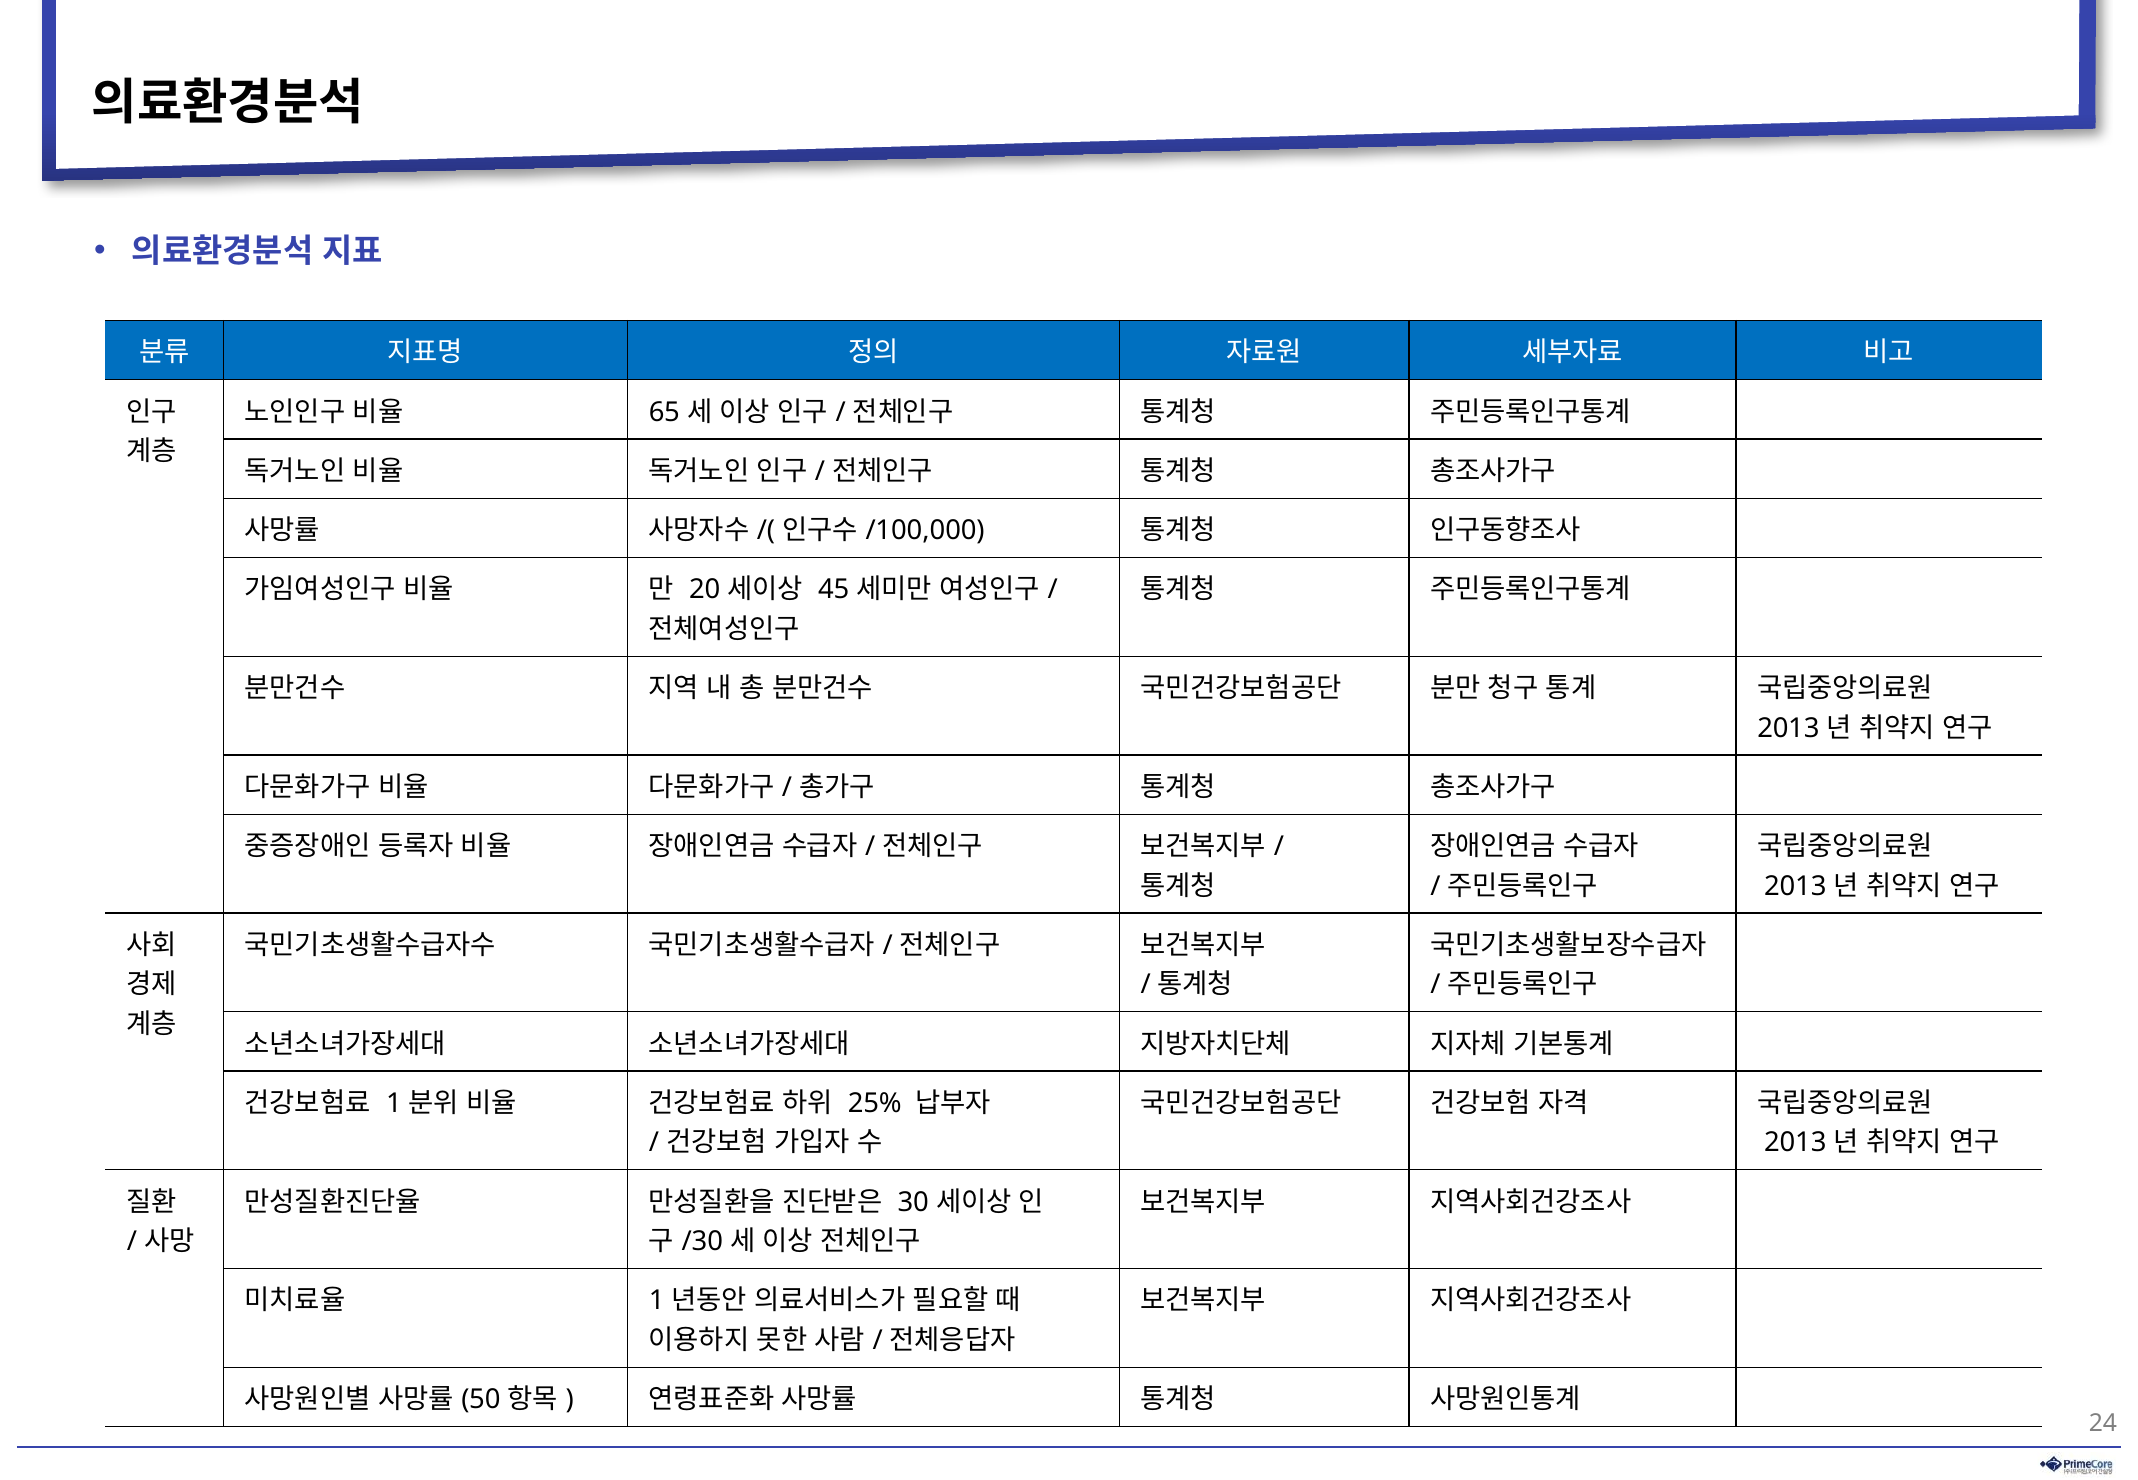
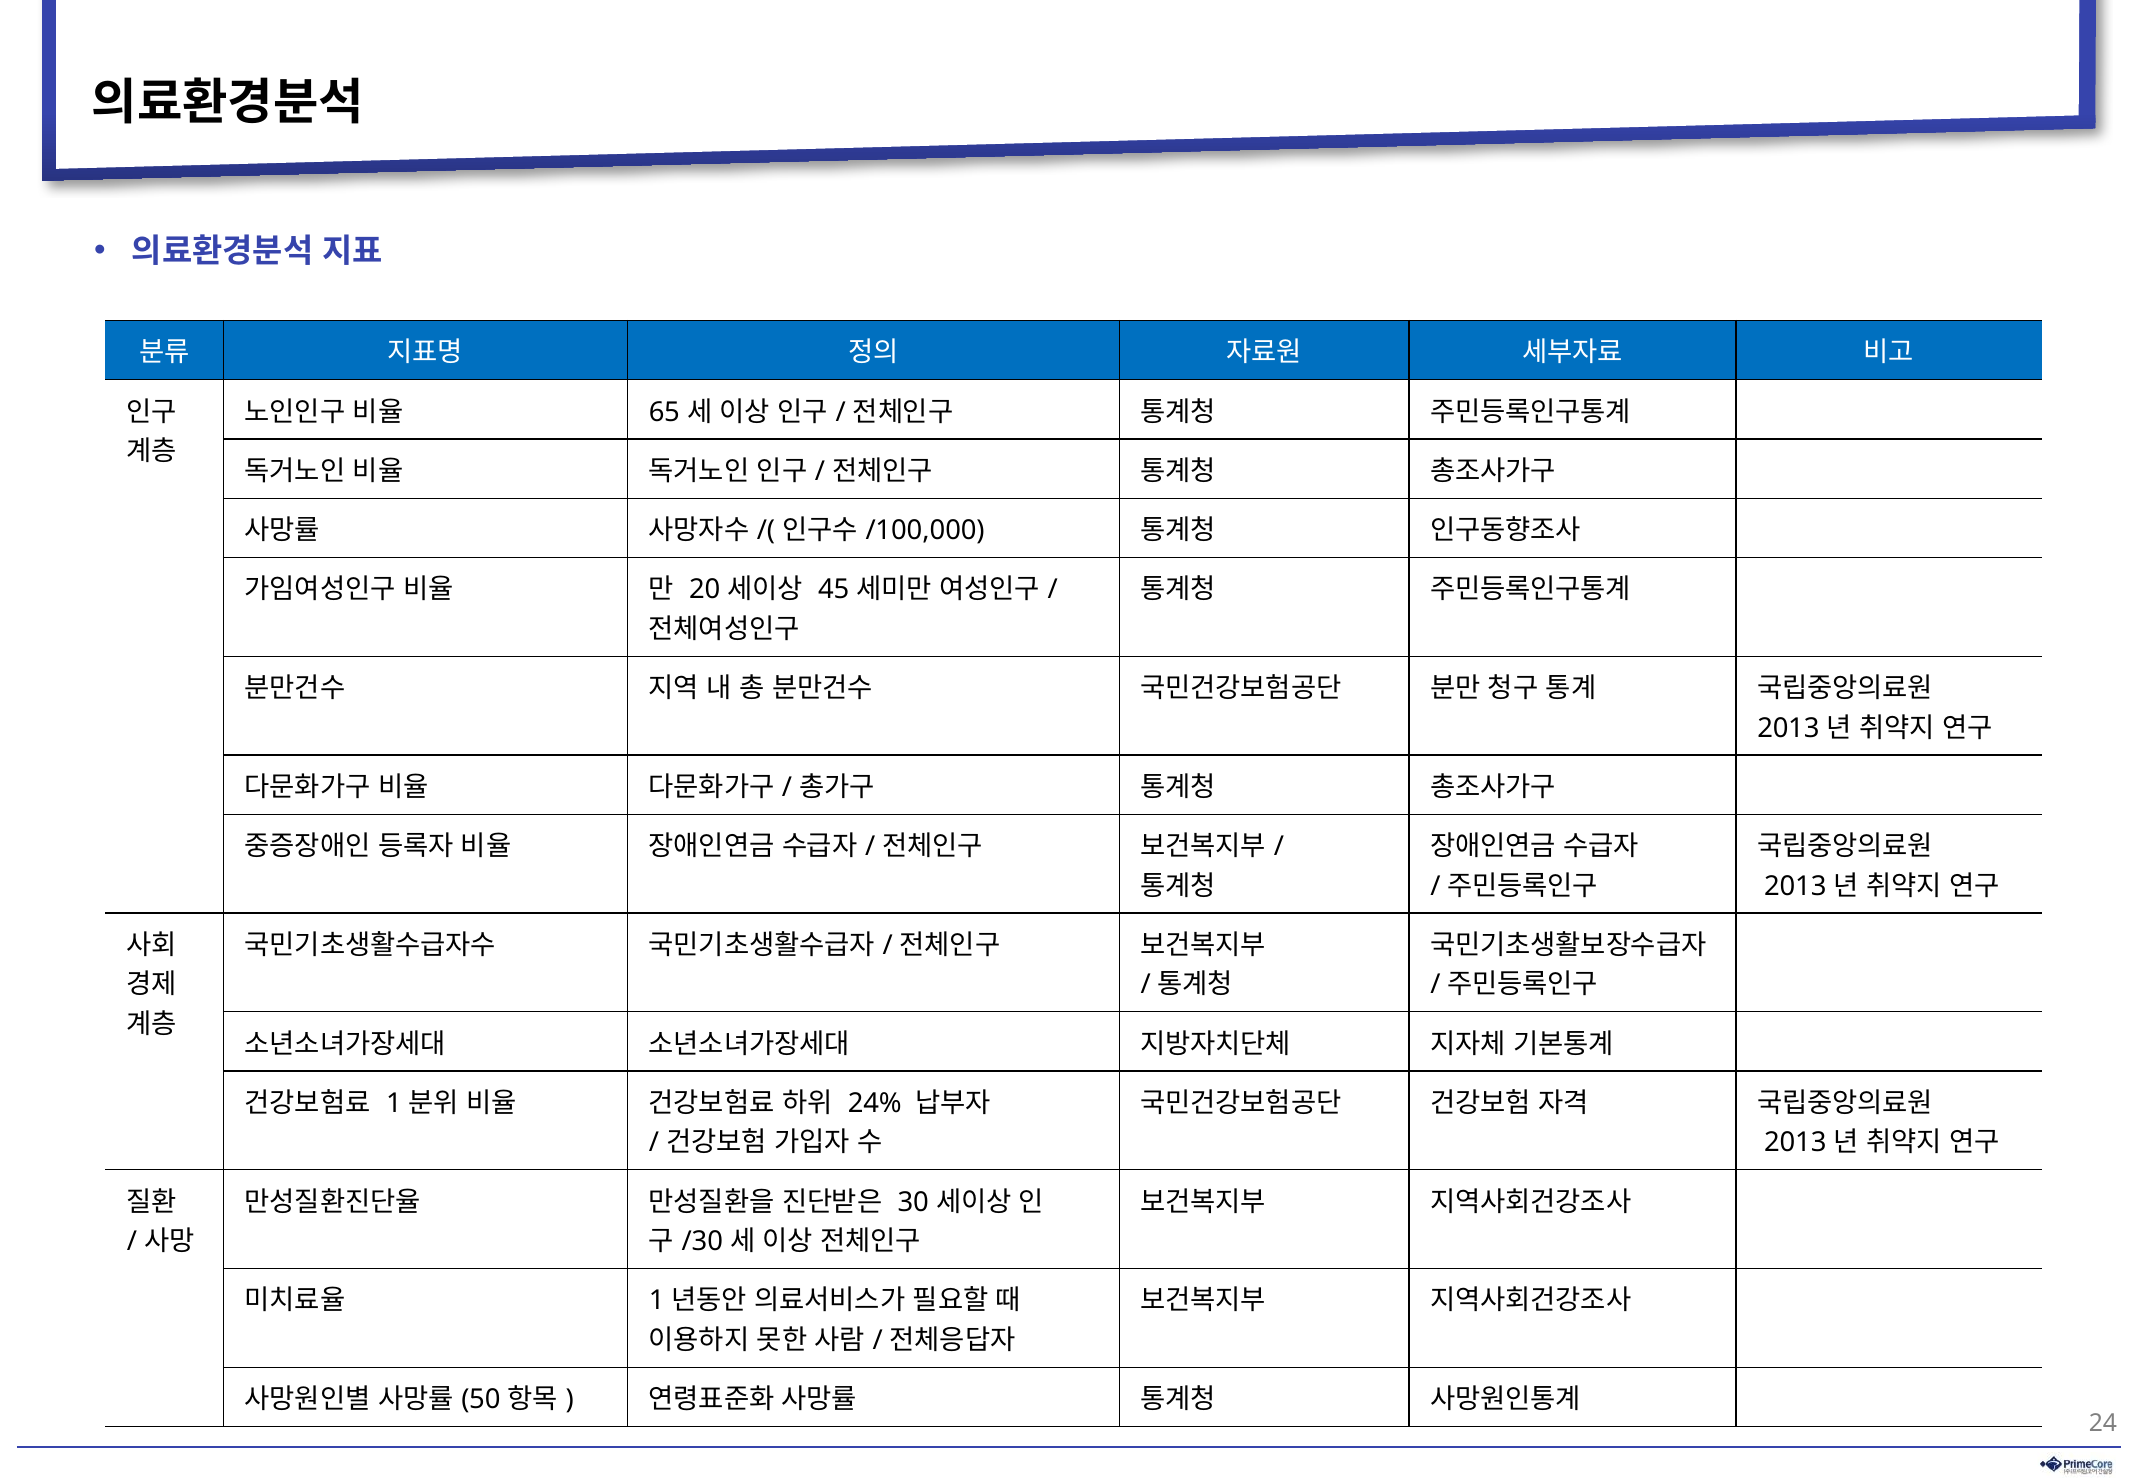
25%: 25% -> 24% (875, 1103)
